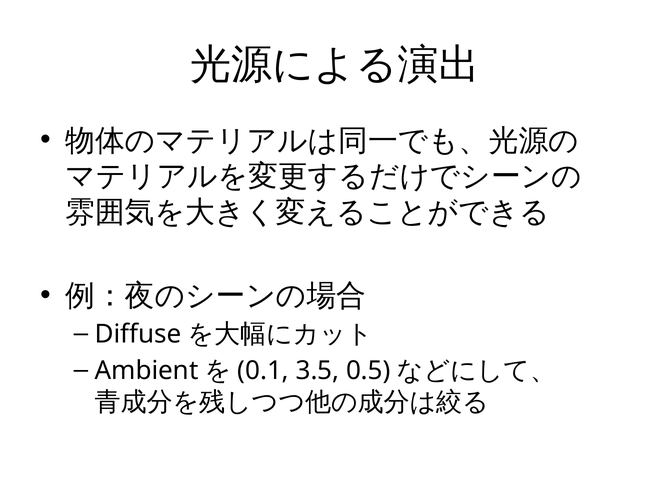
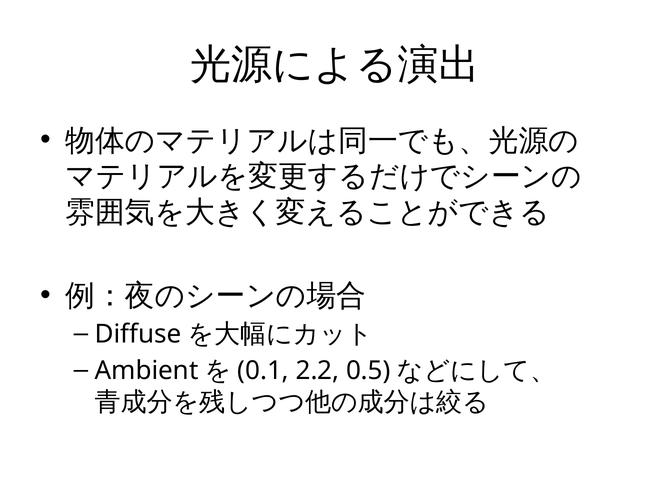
3.5: 3.5 -> 2.2 (317, 370)
